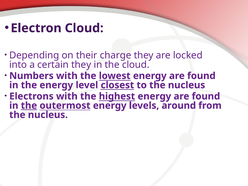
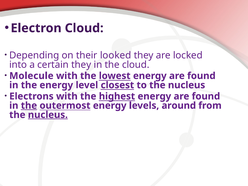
charge: charge -> looked (116, 55)
Numbers: Numbers -> Molecule (31, 76)
nucleus underline: none -> present (48, 115)
